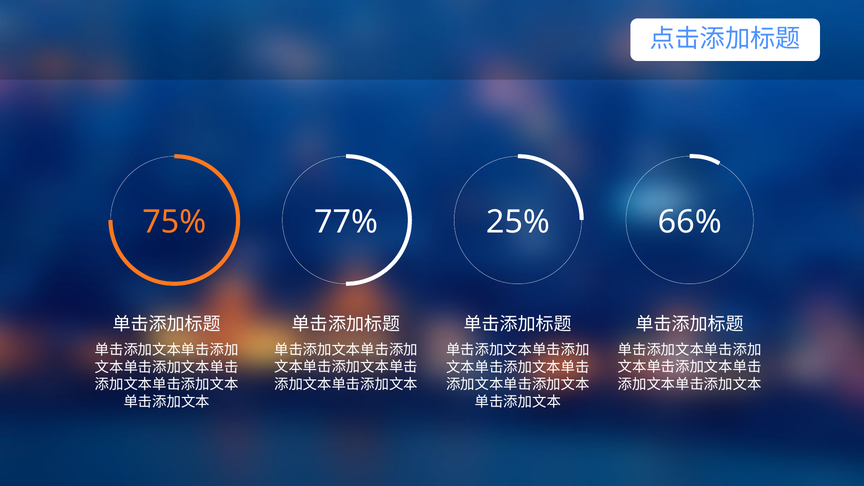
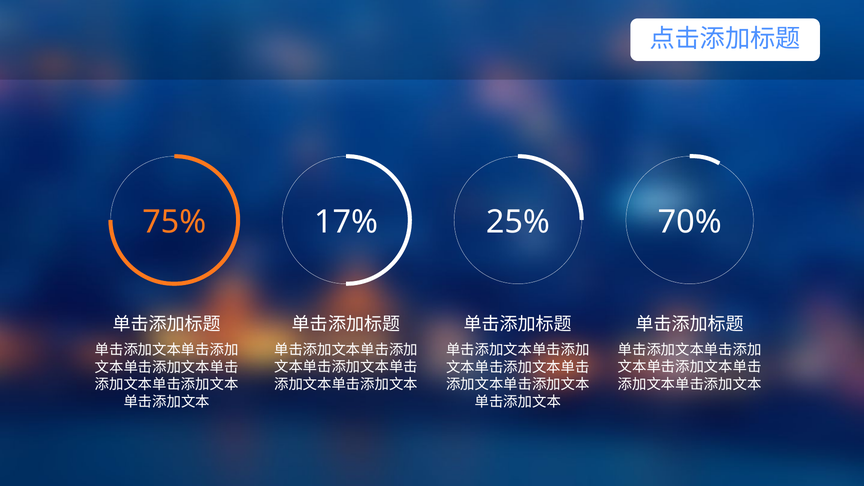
77%: 77% -> 17% (346, 222)
66%: 66% -> 70% (690, 222)
